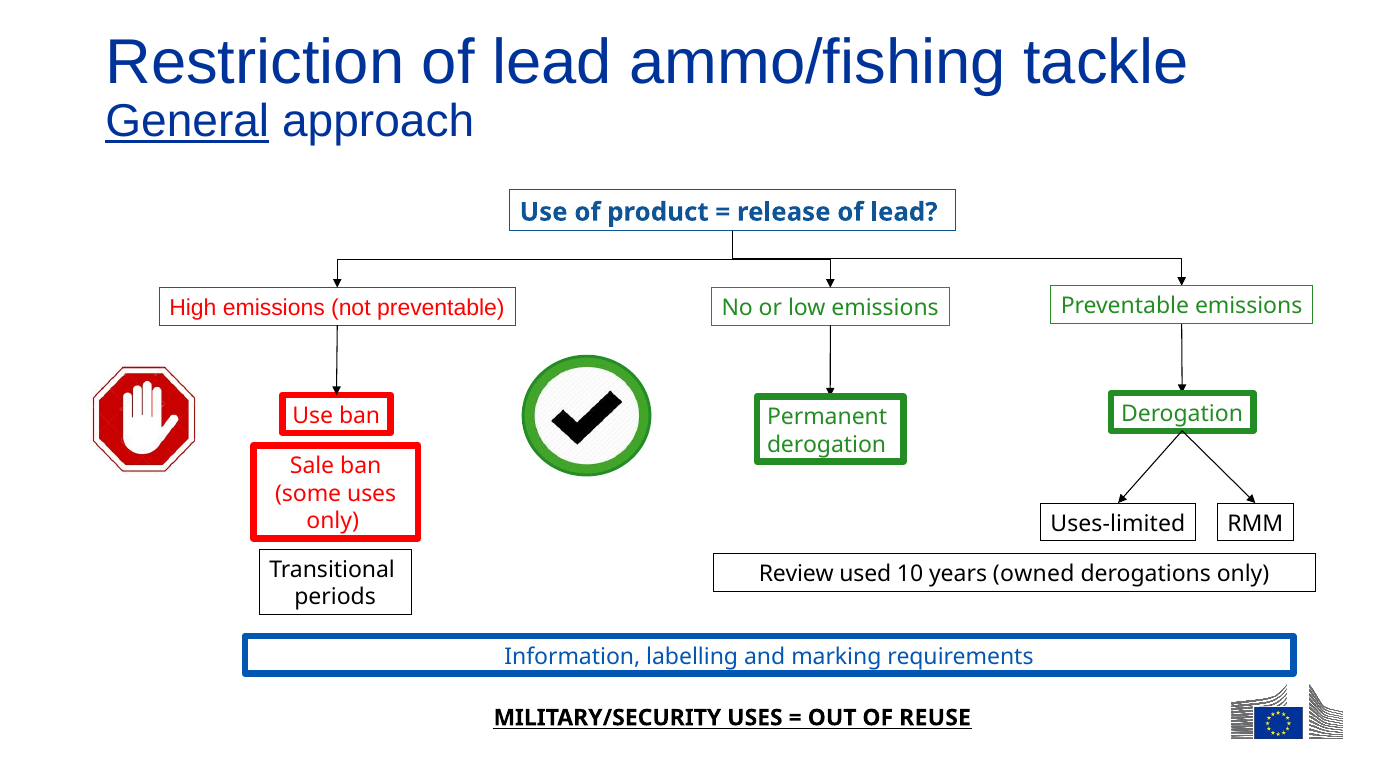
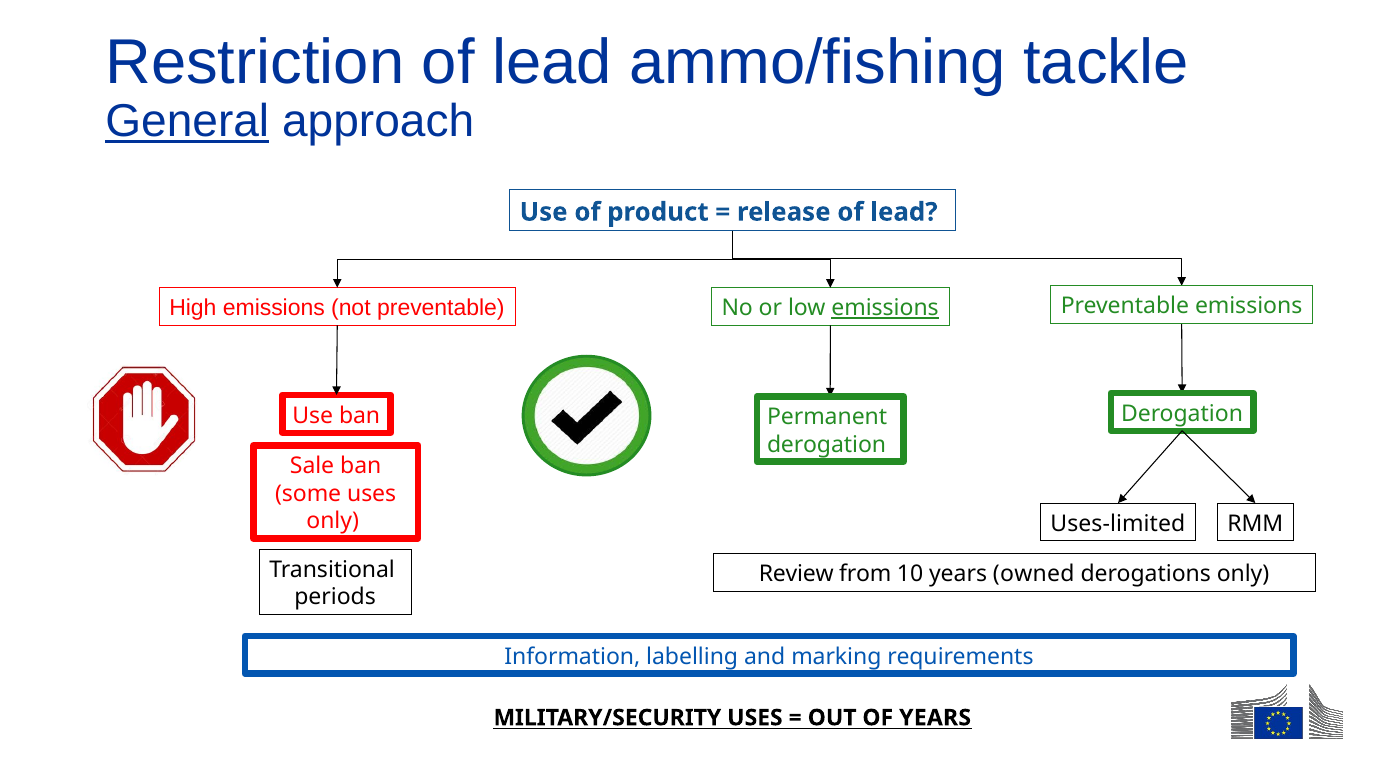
emissions underline: none -> present (885, 308)
used: used -> from (865, 575)
OF REUSE: REUSE -> YEARS (935, 718)
